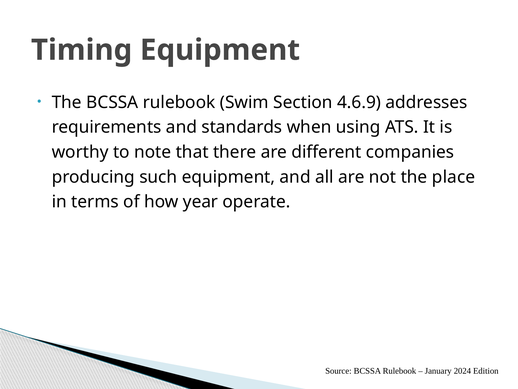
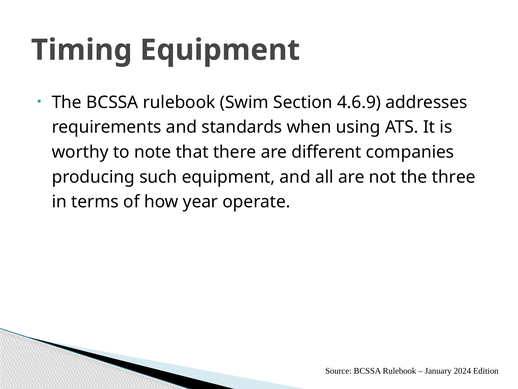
place: place -> three (454, 177)
